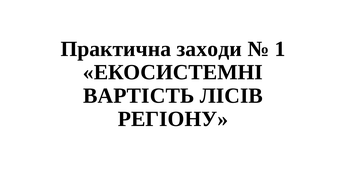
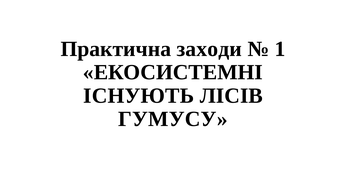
ВАРТІСТЬ: ВАРТІСТЬ -> ІСНУЮТЬ (139, 95)
РЕГІОНУ: РЕГІОНУ -> ГУМУСУ (173, 119)
